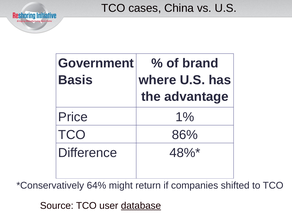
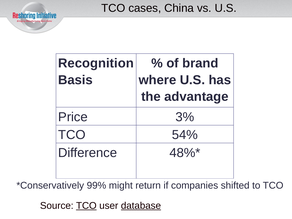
Government: Government -> Recognition (96, 63)
1%: 1% -> 3% (185, 117)
86%: 86% -> 54% (185, 135)
64%: 64% -> 99% (96, 186)
TCO underline: none -> present (86, 206)
